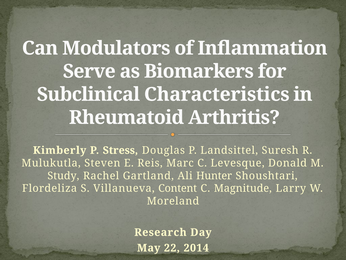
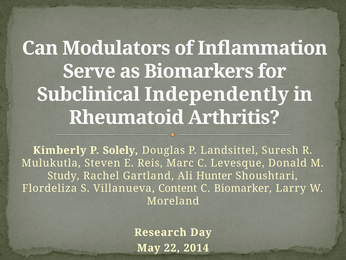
Characteristics: Characteristics -> Independently (217, 94)
Stress: Stress -> Solely (120, 150)
Magnitude: Magnitude -> Biomarker (243, 188)
